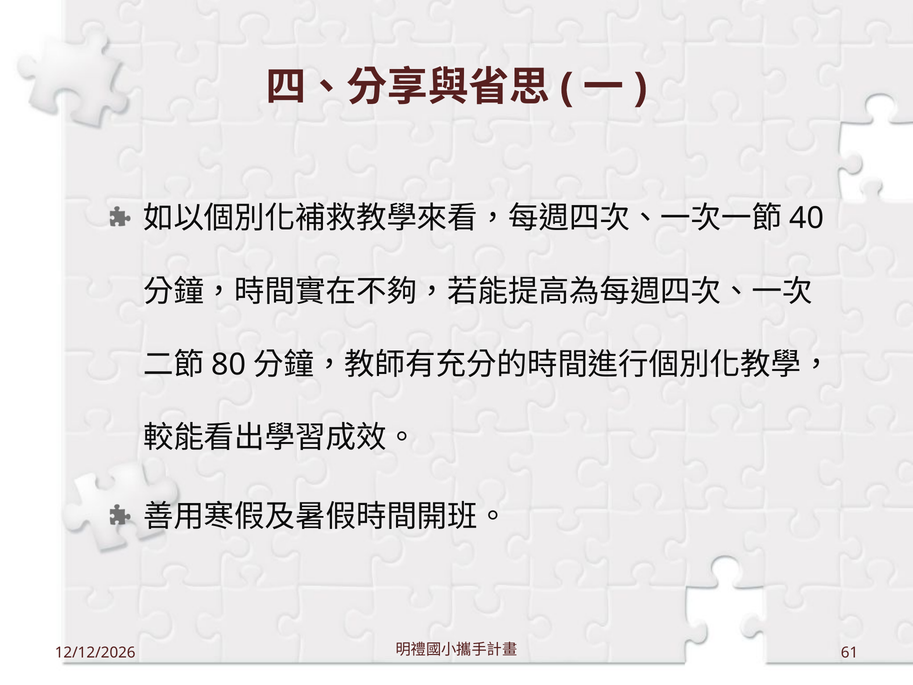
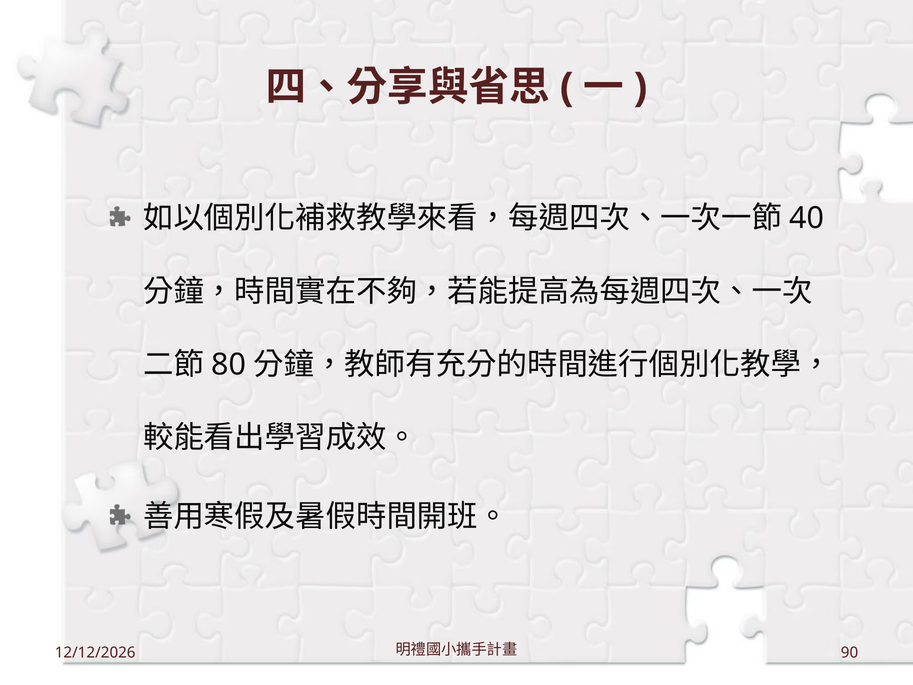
61: 61 -> 90 (850, 653)
